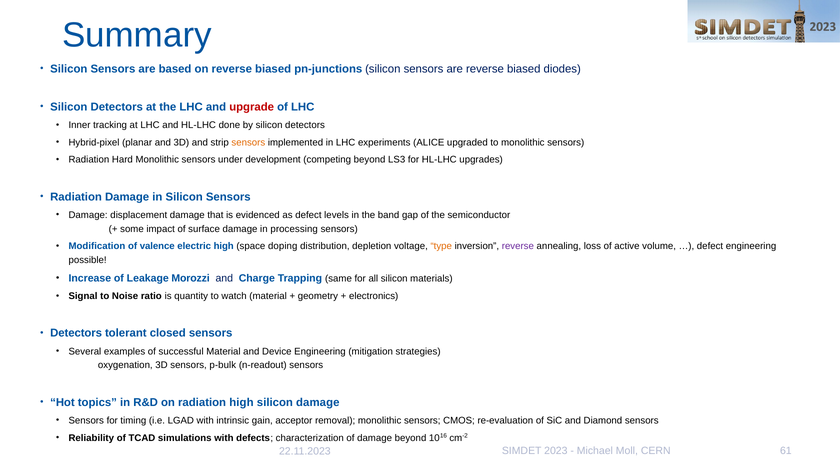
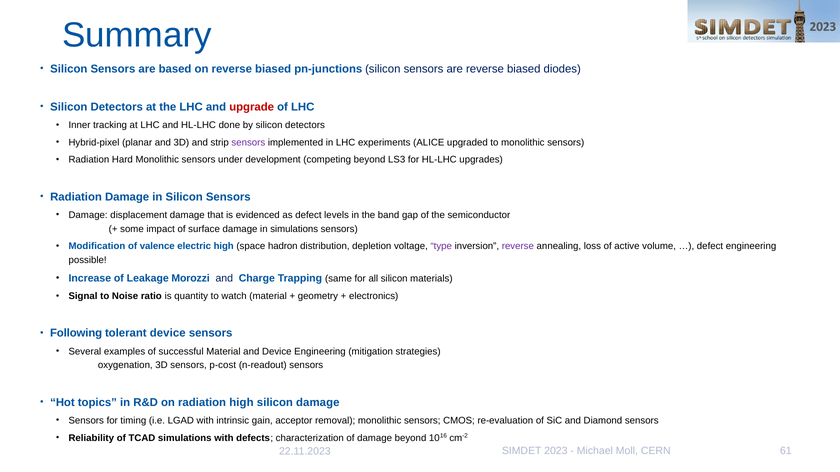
sensors colour: orange -> purple (248, 143)
in processing: processing -> simulations (294, 229)
doping: doping -> hadron (283, 247)
type colour: orange -> purple (441, 247)
Detectors: Detectors -> Following (76, 334)
tolerant closed: closed -> device (168, 334)
p-bulk: p-bulk -> p-cost (223, 366)
